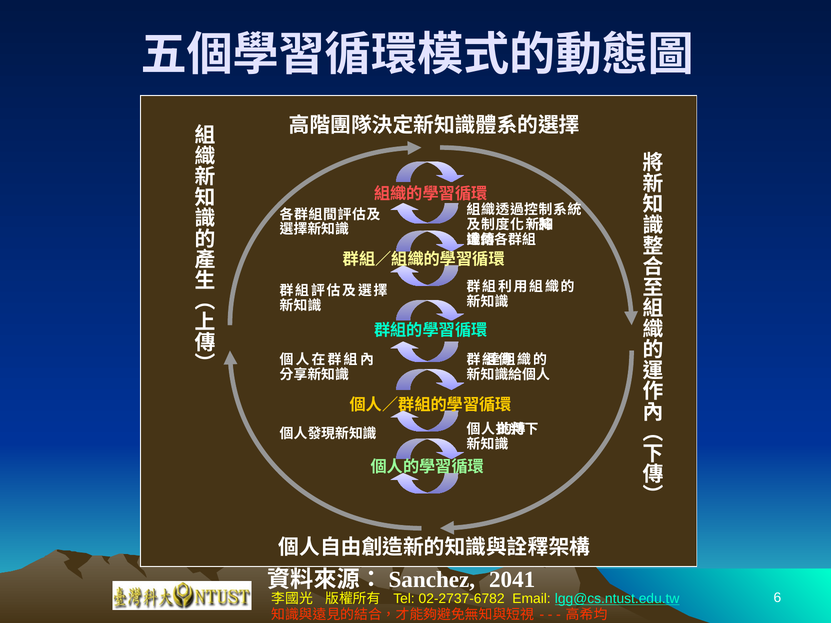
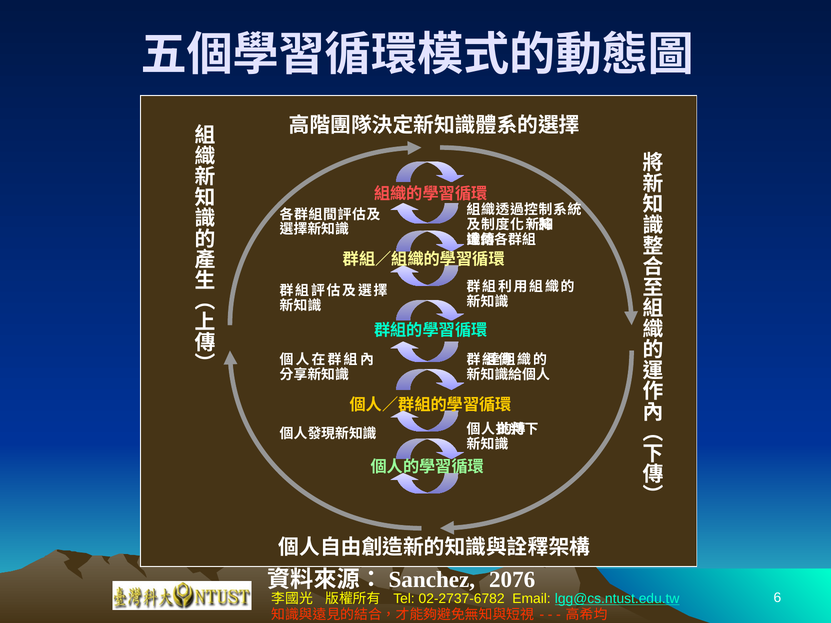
2041: 2041 -> 2076 (512, 580)
